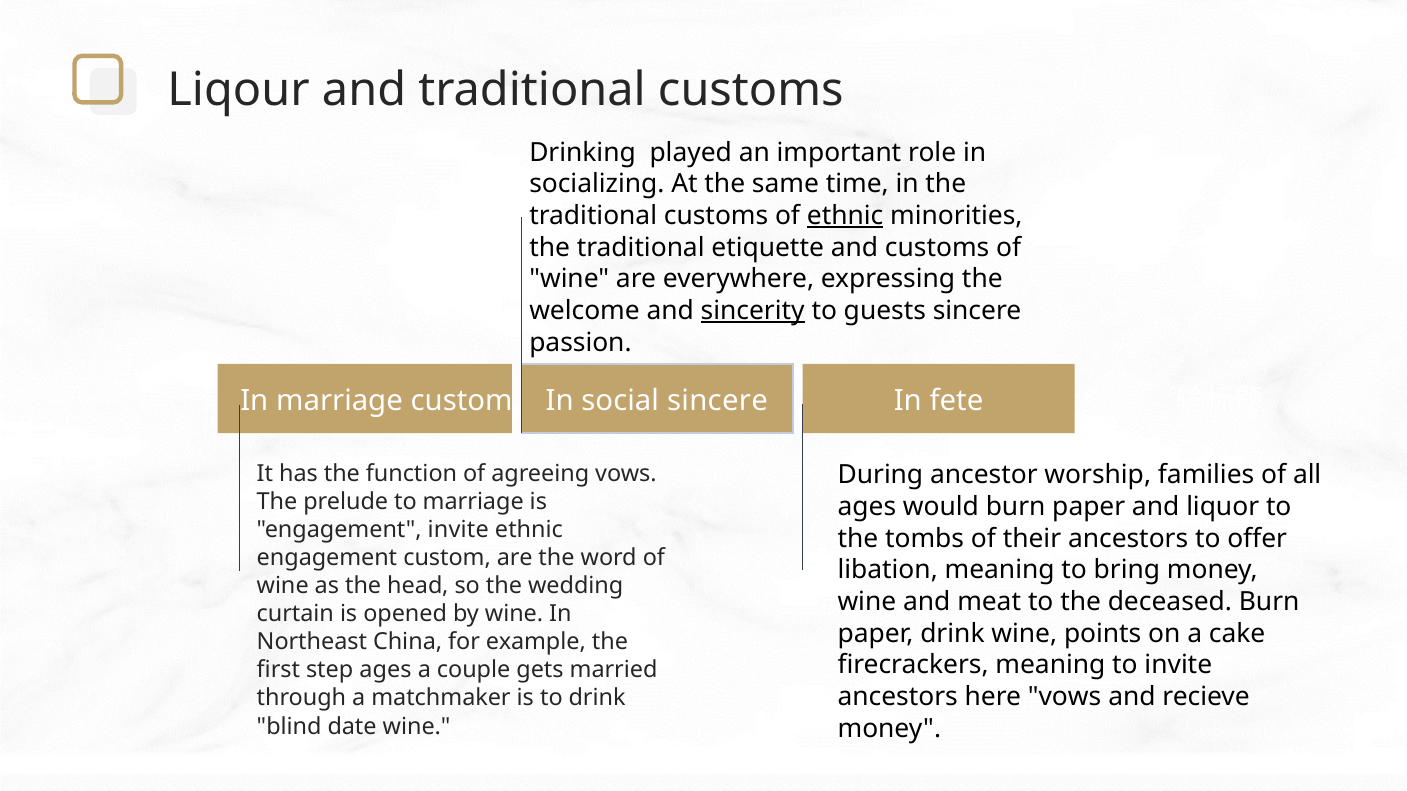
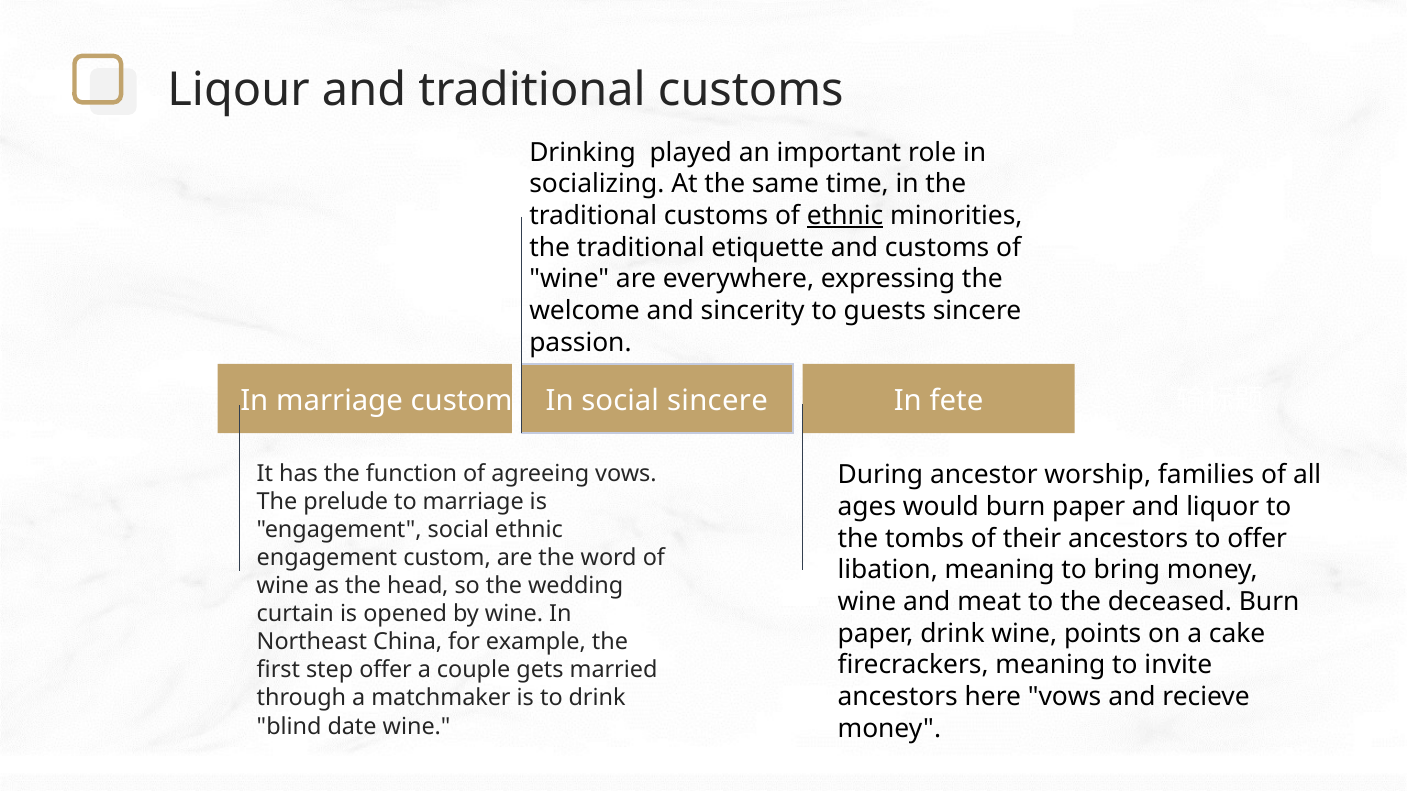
sincerity underline: present -> none (753, 311)
engagement invite: invite -> social (458, 530)
step ages: ages -> offer (386, 670)
